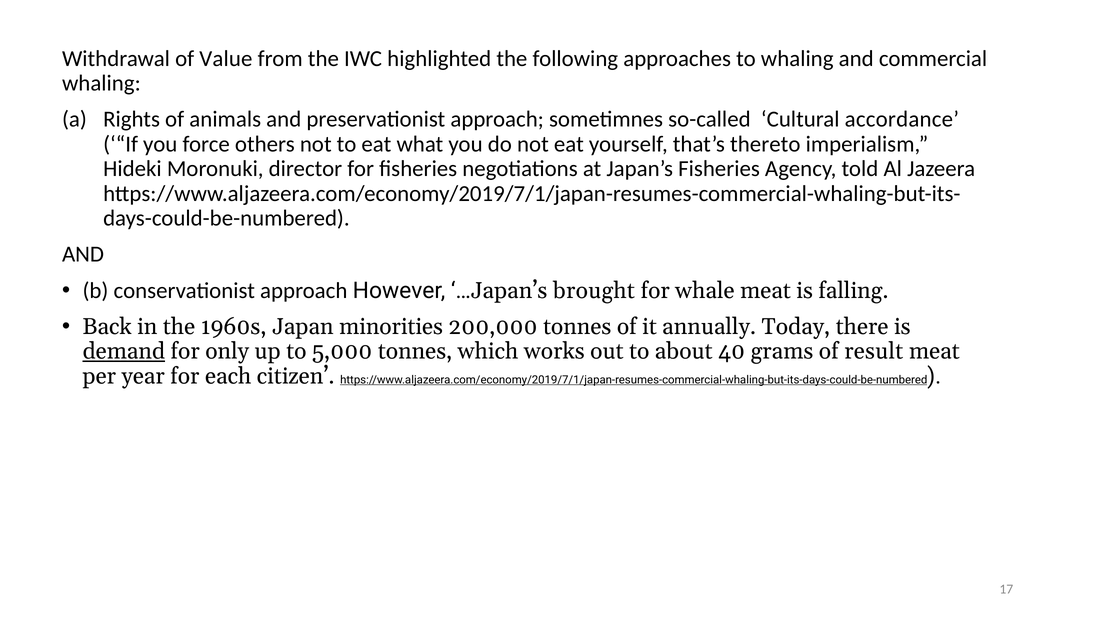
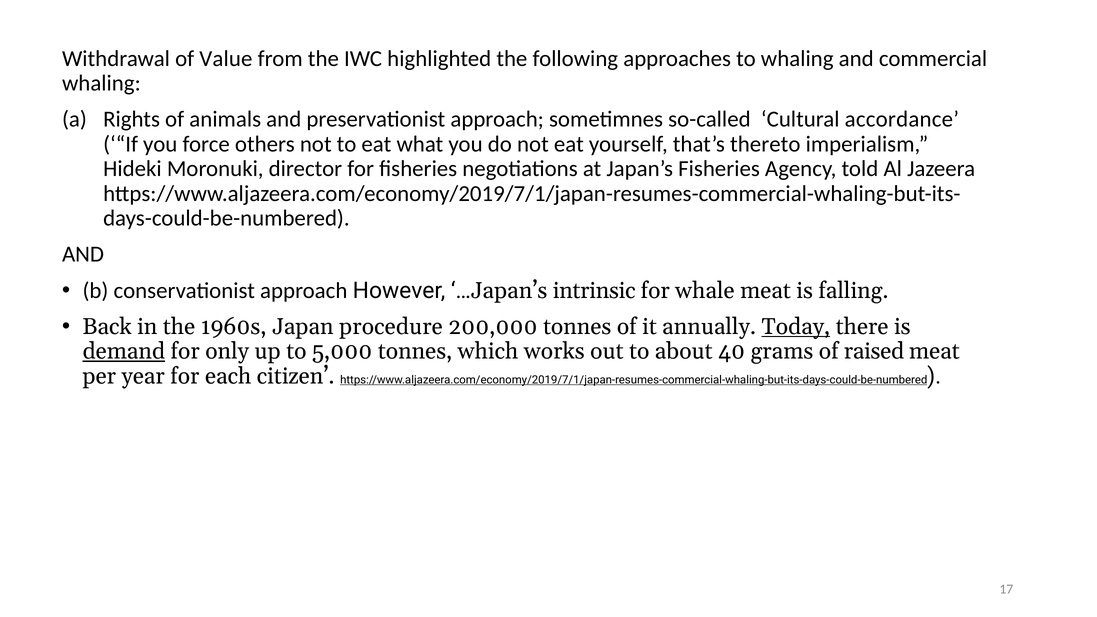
brought: brought -> intrinsic (594, 290)
minorities: minorities -> procedure (391, 327)
Today underline: none -> present (796, 327)
result: result -> raised (874, 351)
